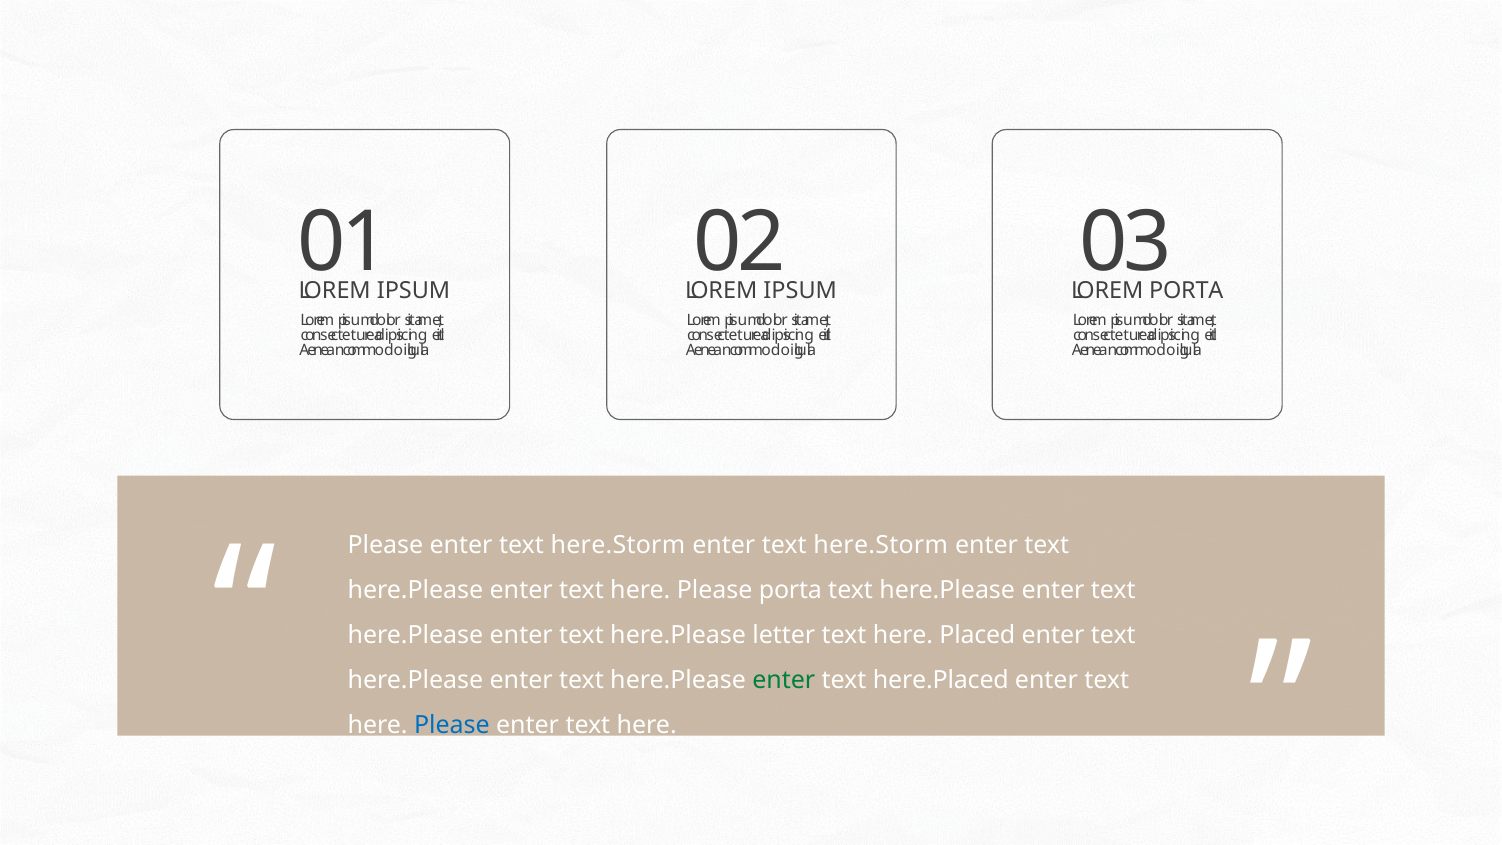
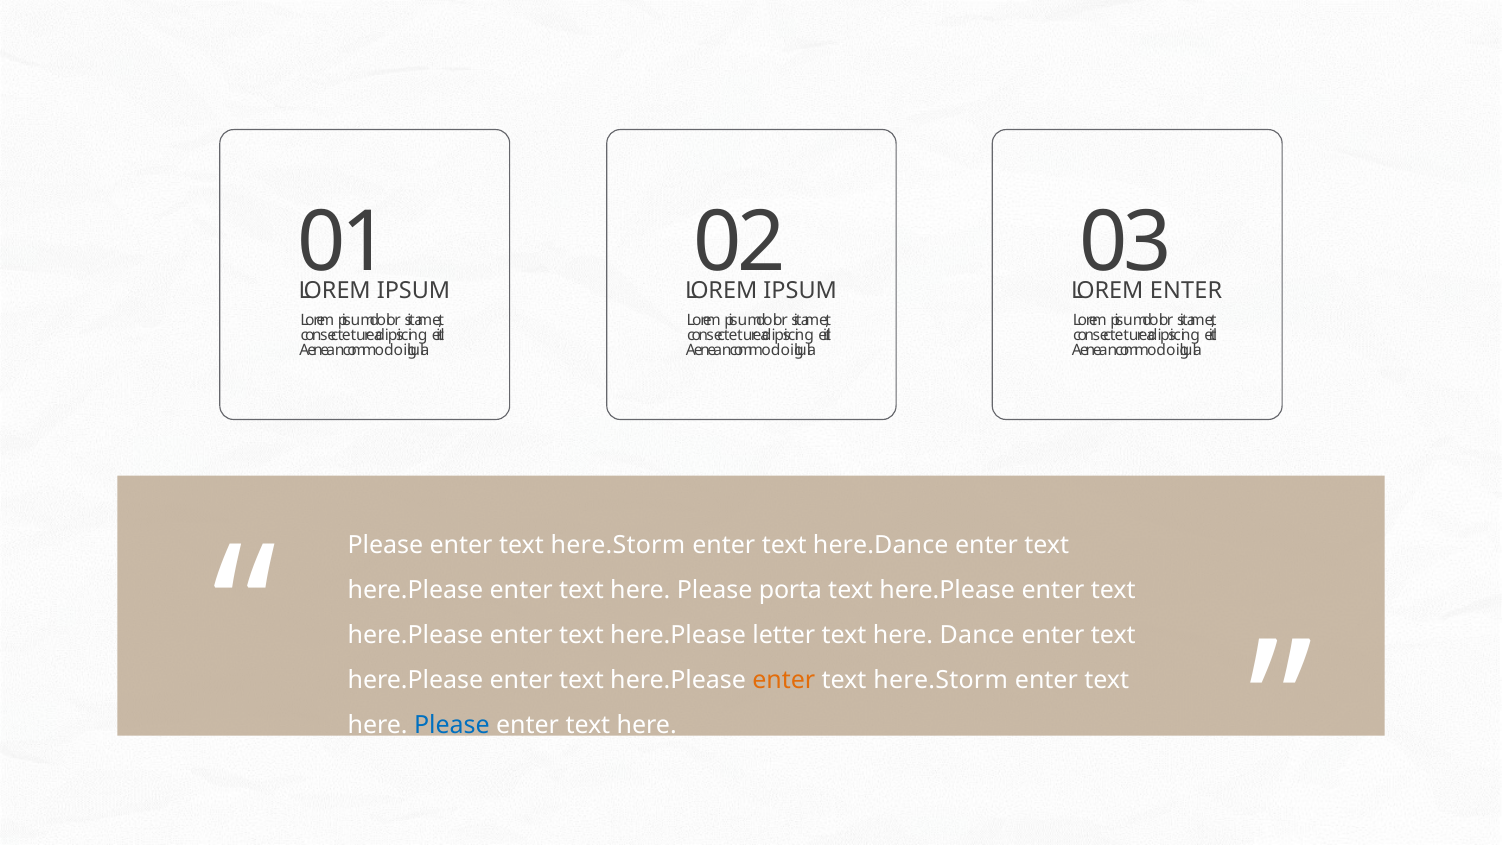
PORTA: PORTA -> ENTER (1186, 291)
here.Storm: here.Storm -> here.Dance (881, 545)
Placed: Placed -> Dance (977, 635)
enter colour: green -> orange (784, 680)
here.Placed: here.Placed -> here.Storm (941, 680)
